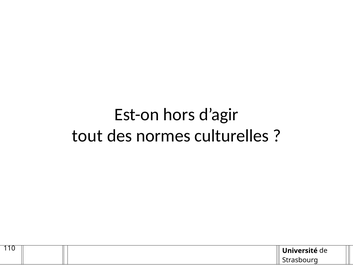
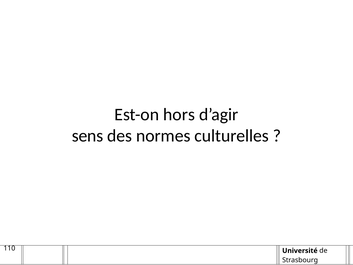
tout: tout -> sens (88, 136)
